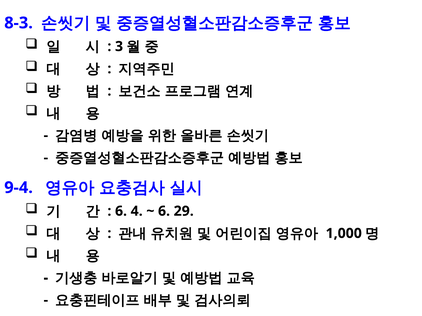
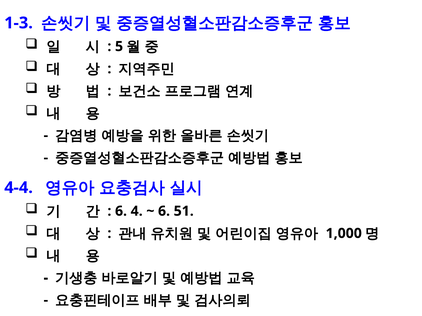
8-3: 8-3 -> 1-3 (19, 23)
3: 3 -> 5 (119, 47)
9-4: 9-4 -> 4-4 (19, 188)
29: 29 -> 51 (184, 211)
